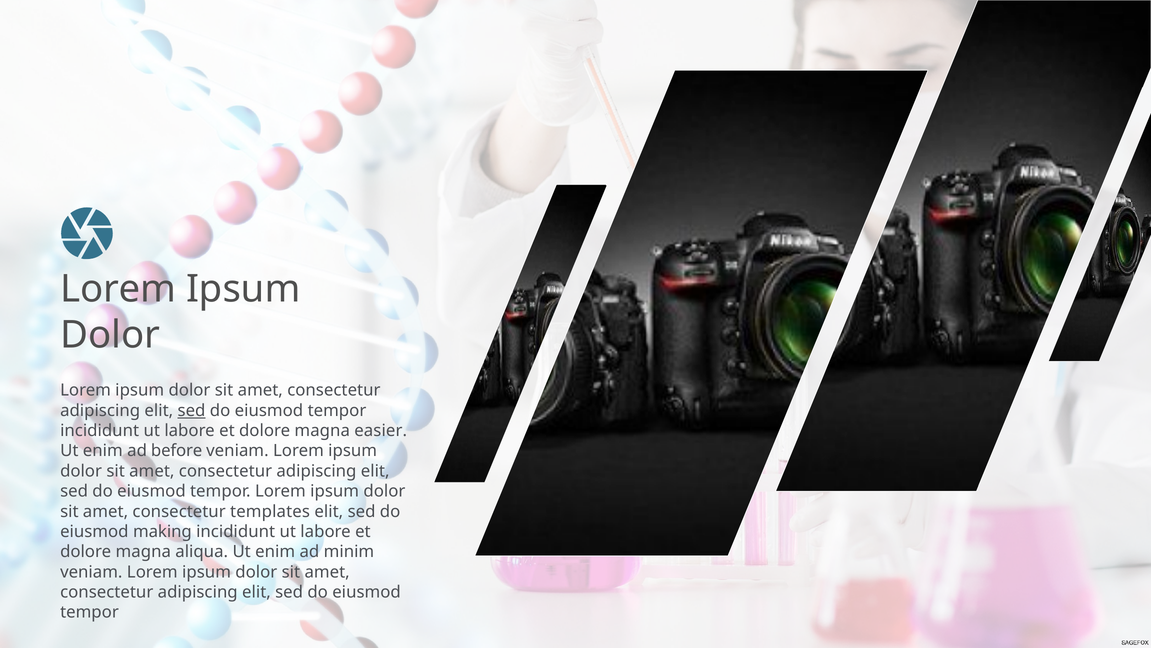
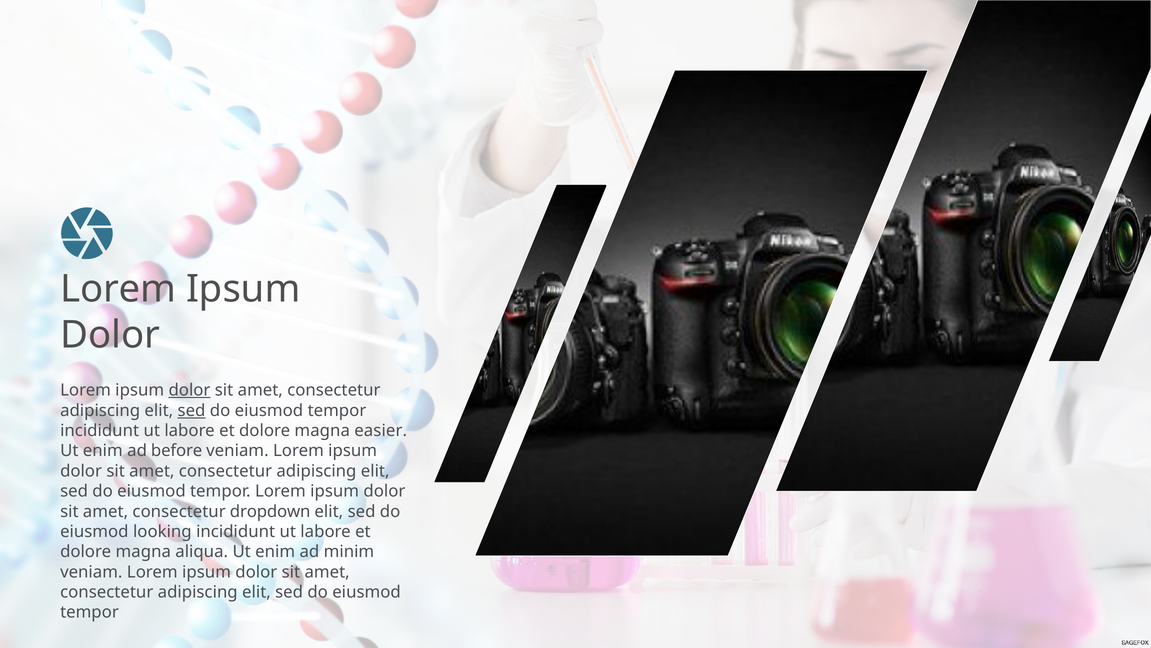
dolor underline: none -> present (189, 390)
templates: templates -> dropdown (270, 511)
making: making -> looking (162, 531)
